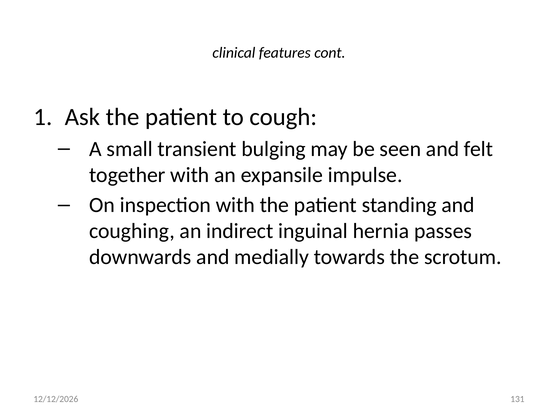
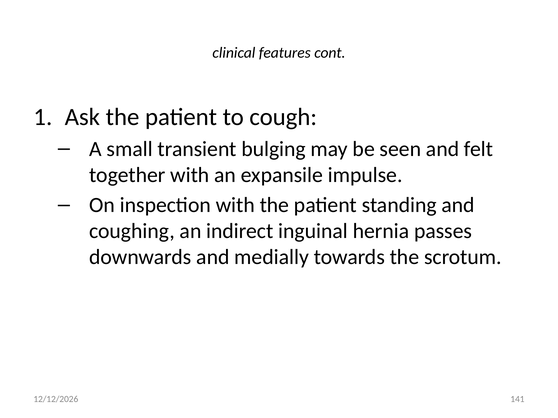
131: 131 -> 141 (517, 400)
